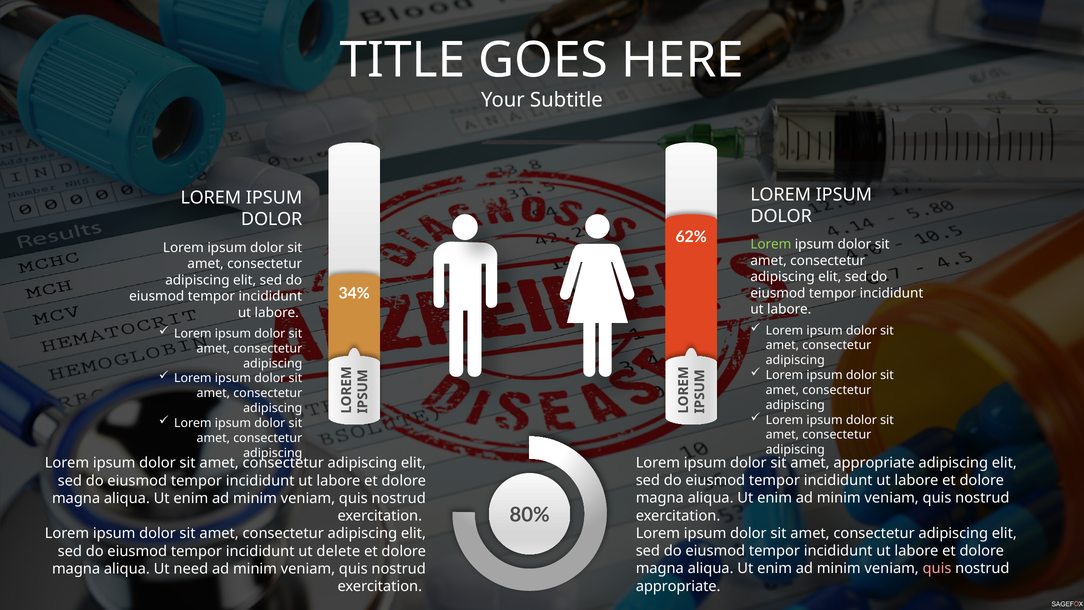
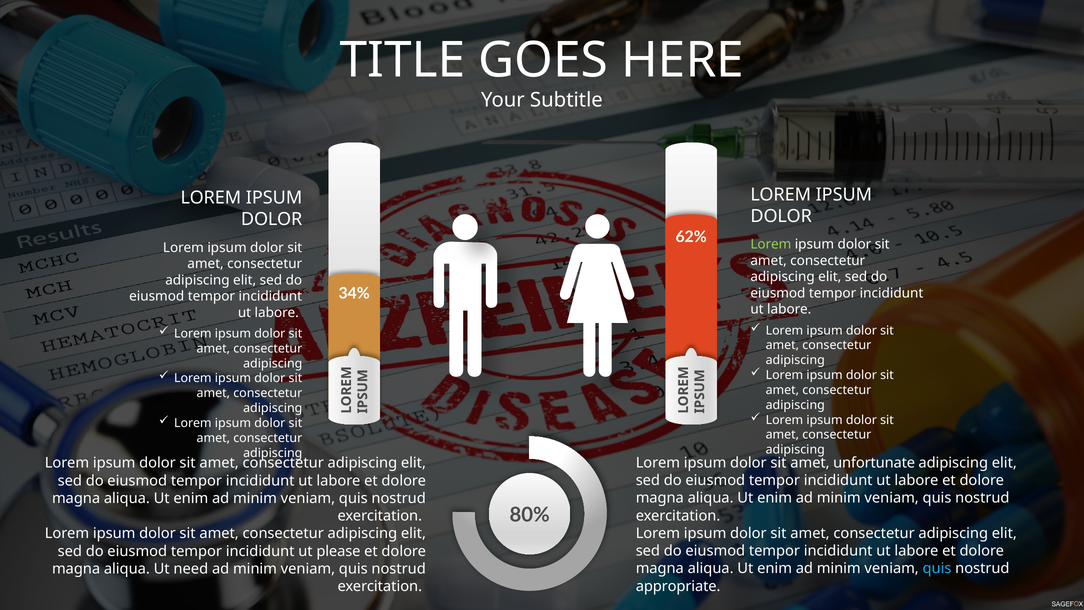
amet appropriate: appropriate -> unfortunate (874, 463)
delete: delete -> please (338, 551)
quis colour: pink -> light blue (937, 568)
